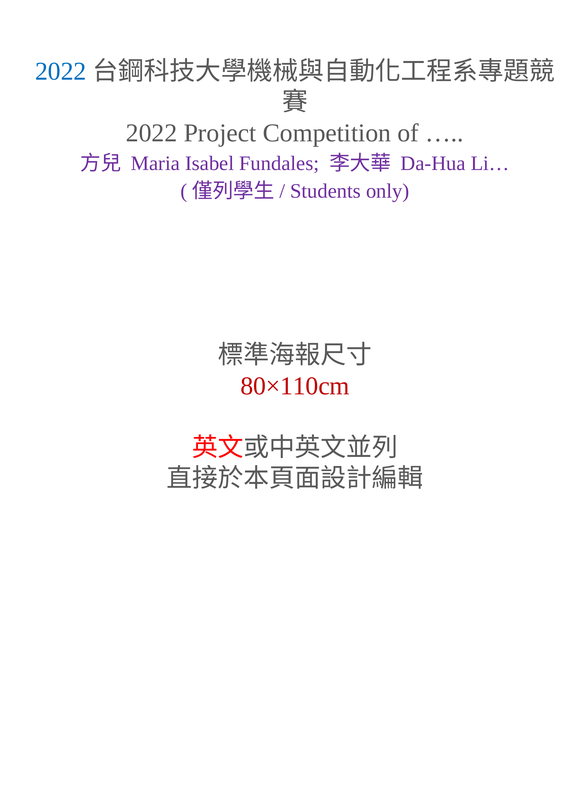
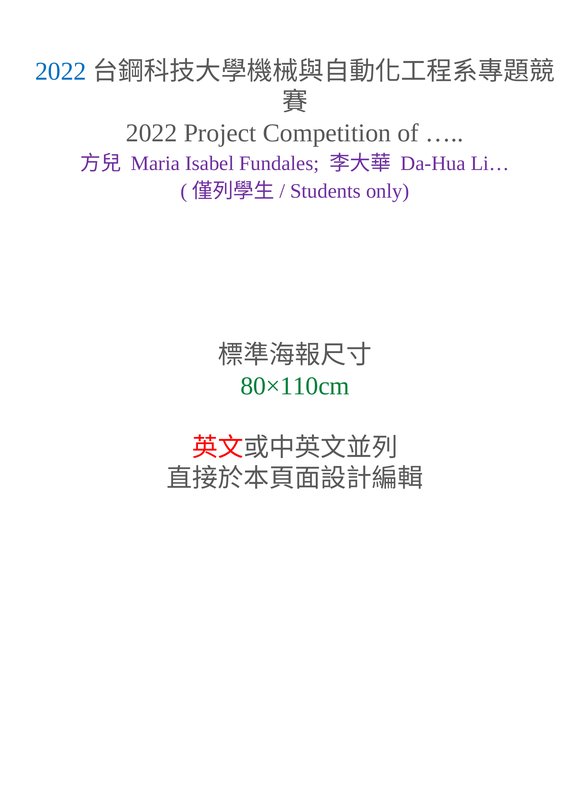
80×110cm colour: red -> green (295, 386)
